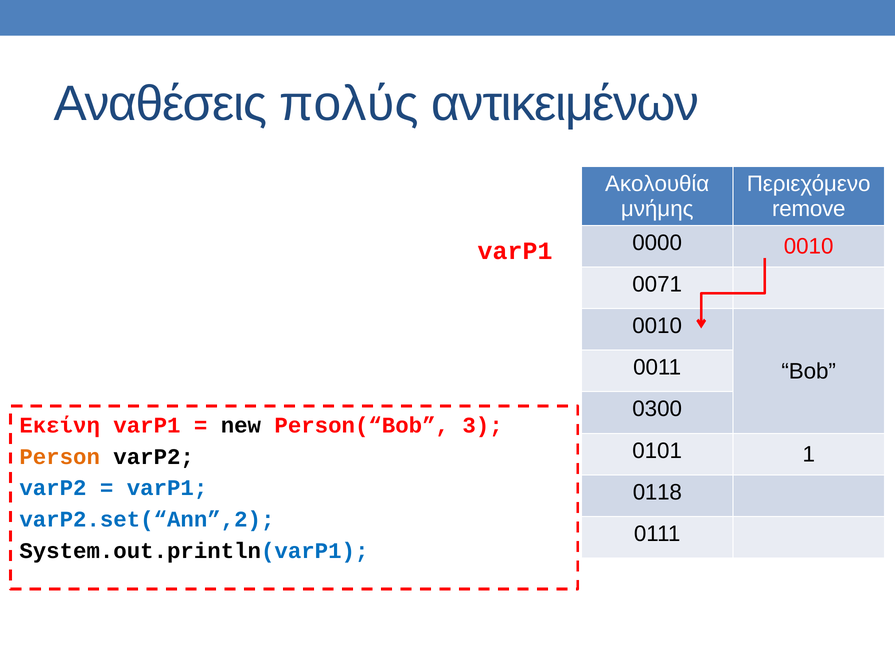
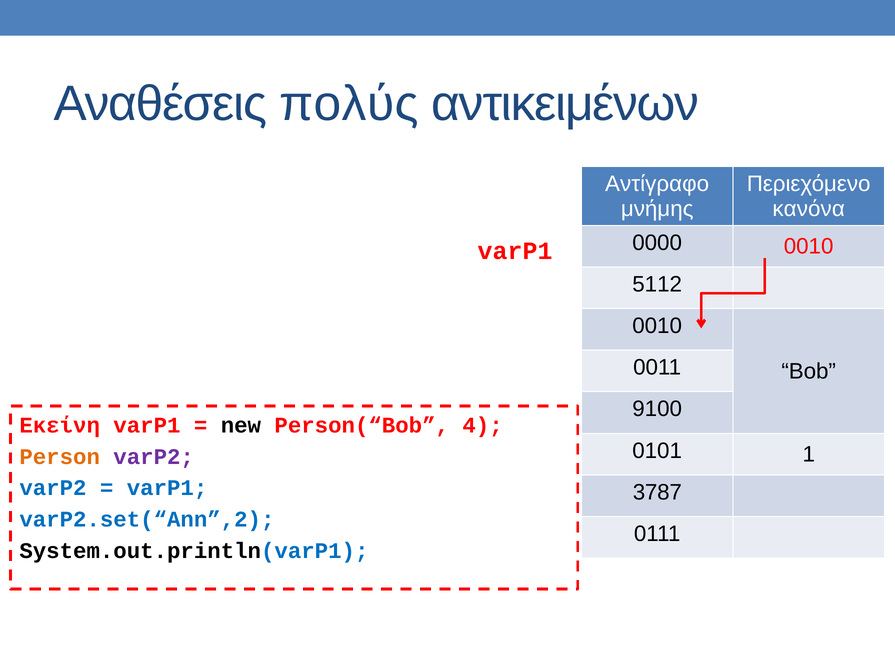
Ακολουθία: Ακολουθία -> Αντίγραφο (657, 184)
remove: remove -> κανόνα (809, 209)
0071: 0071 -> 5112 (657, 285)
0300: 0300 -> 9100 (657, 409)
3: 3 -> 4 (483, 426)
varP2 colour: black -> purple (154, 457)
0118: 0118 -> 3787 (657, 492)
